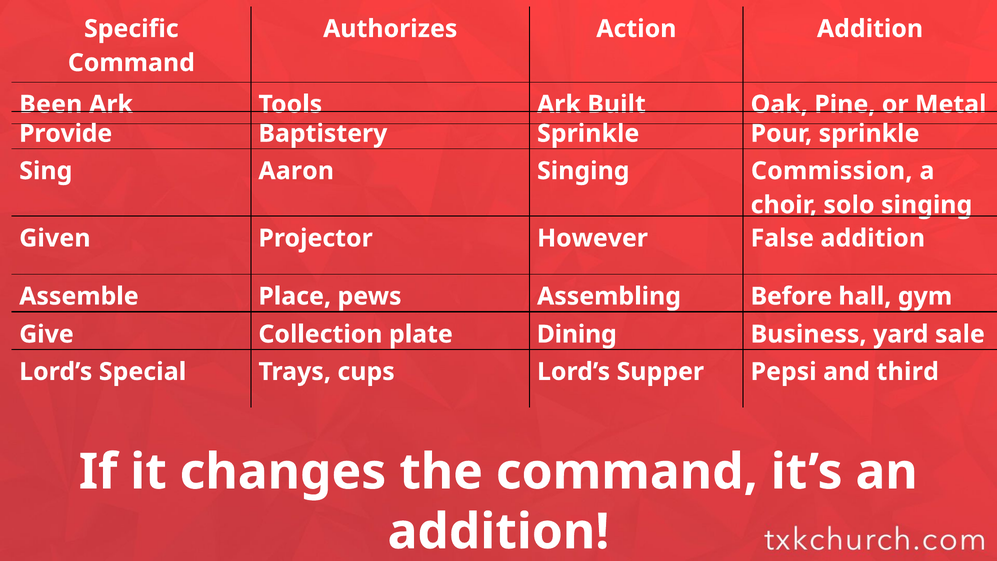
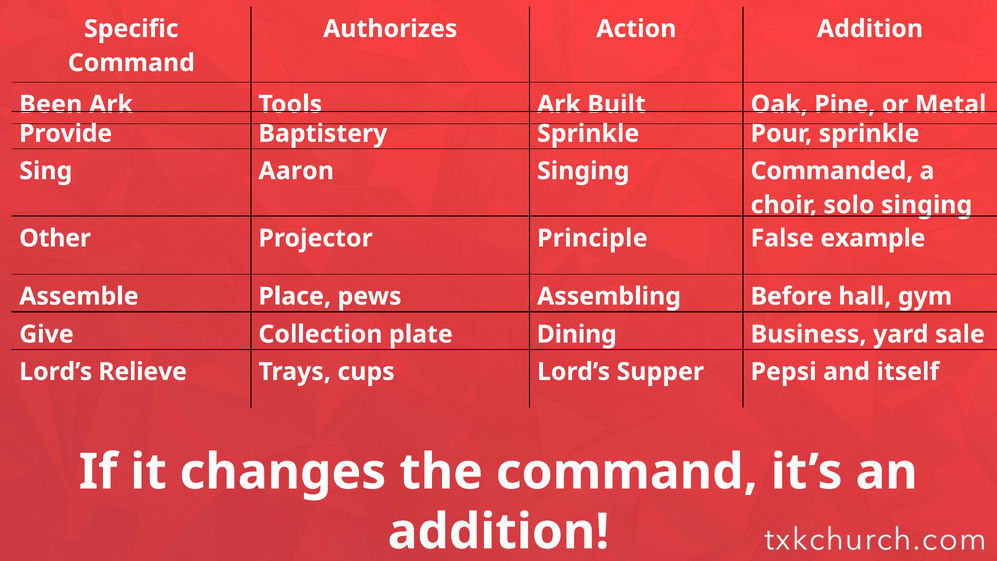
Commission: Commission -> Commanded (832, 171)
Given: Given -> Other (55, 238)
However: However -> Principle (592, 238)
False addition: addition -> example (873, 238)
Special: Special -> Relieve (143, 372)
third: third -> itself (908, 372)
